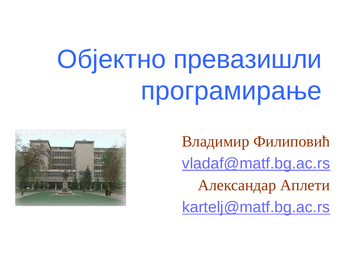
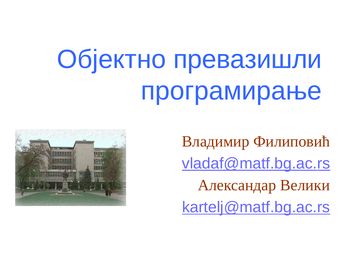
Аплети: Аплети -> Велики (305, 185)
